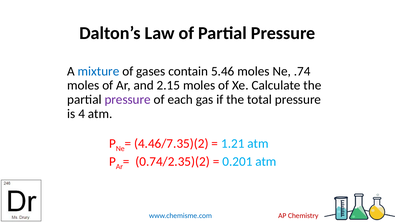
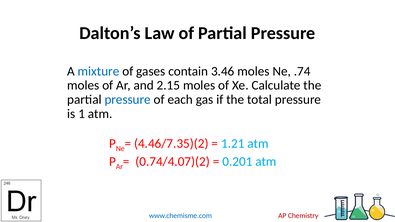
5.46: 5.46 -> 3.46 (223, 71)
pressure colour: purple -> blue (128, 100)
4: 4 -> 1 (82, 114)
0.74/2.35)(2: 0.74/2.35)(2 -> 0.74/4.07)(2 (173, 162)
